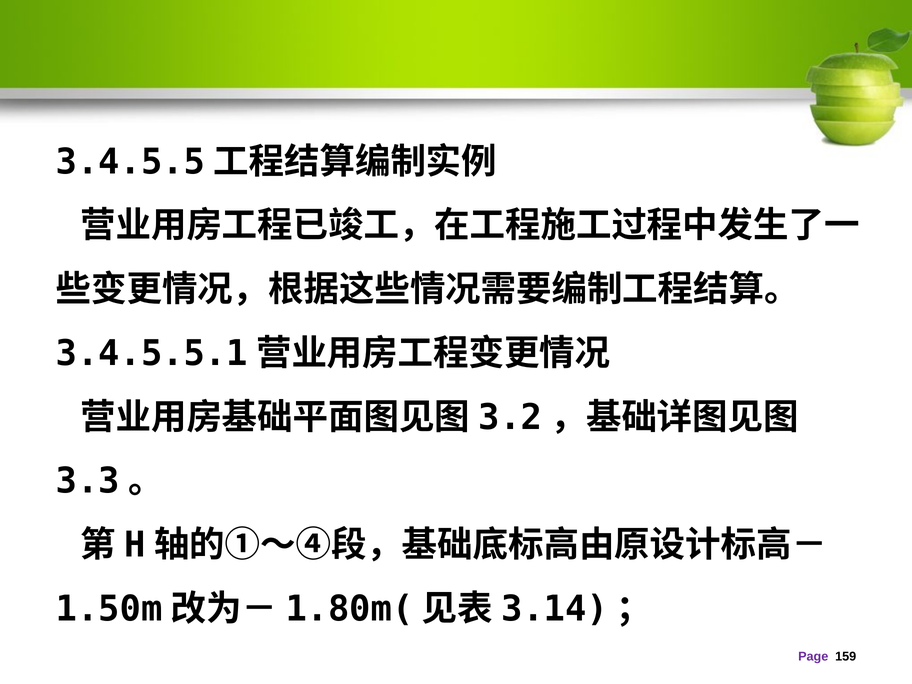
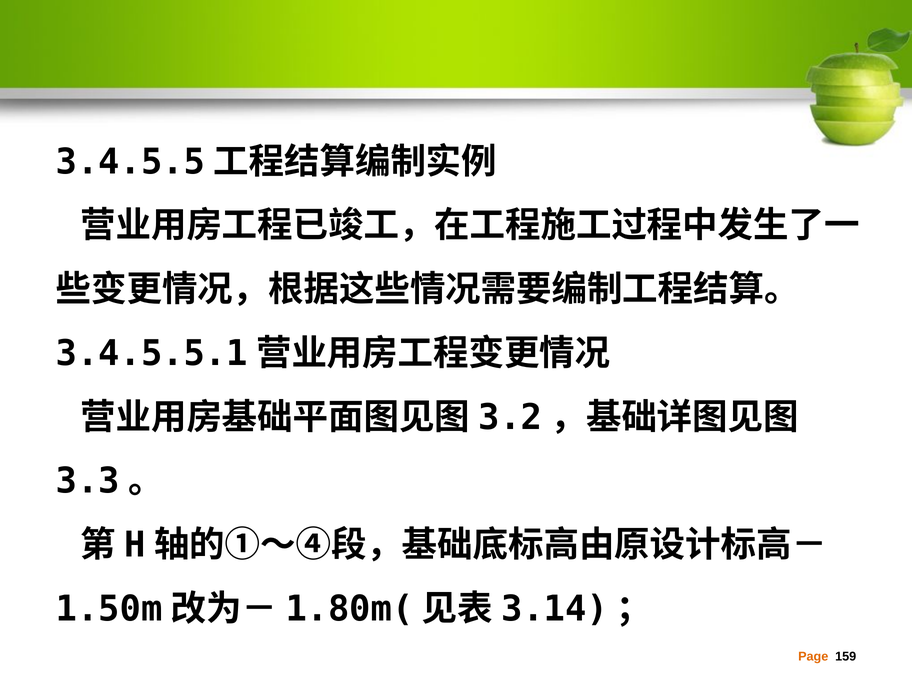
Page colour: purple -> orange (813, 657)
